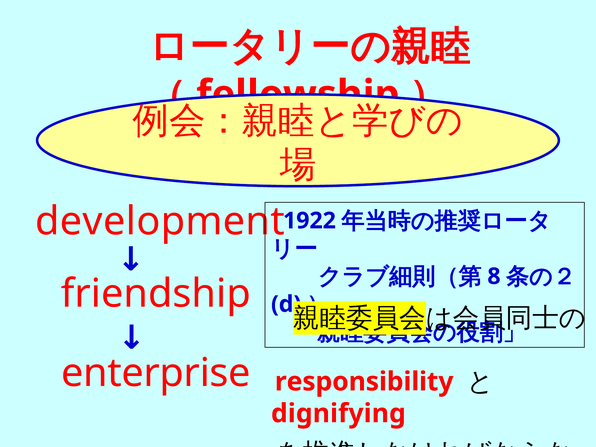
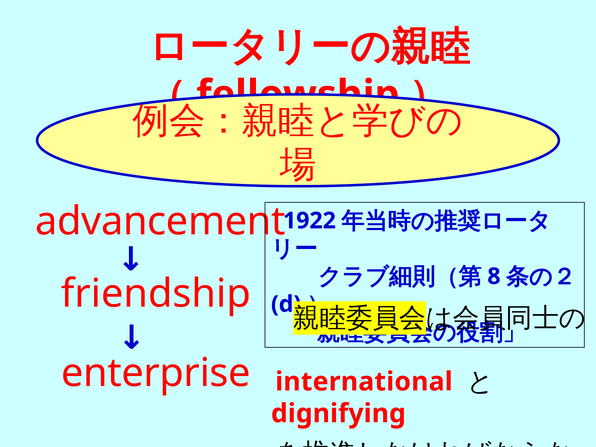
development: development -> advancement (160, 222)
responsibility: responsibility -> international (364, 382)
